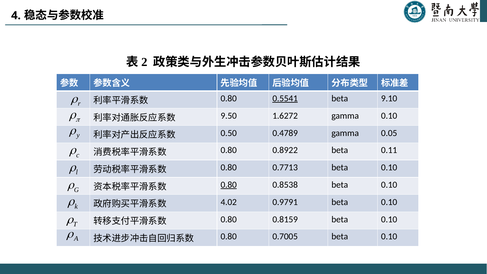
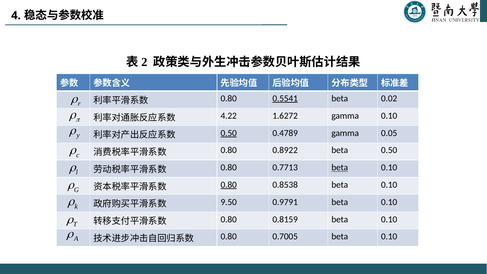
9.10: 9.10 -> 0.02 (389, 99)
9.50: 9.50 -> 4.22 (229, 116)
0.50 underline: none -> present (229, 133)
beta 0.11: 0.11 -> 0.50 (389, 150)
beta underline: none -> present (340, 168)
4.02: 4.02 -> 9.50 (229, 202)
